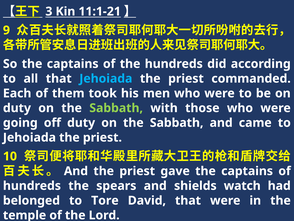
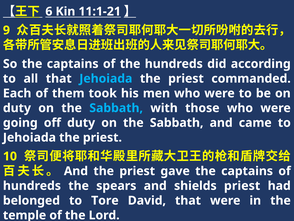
3: 3 -> 6 (49, 11)
Sabbath colour: light green -> light blue (116, 108)
shields watch: watch -> priest (242, 185)
